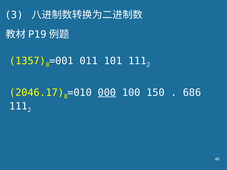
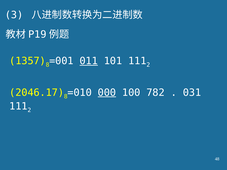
011 underline: none -> present (89, 61)
150: 150 -> 782 (156, 93)
686: 686 -> 031 (192, 93)
